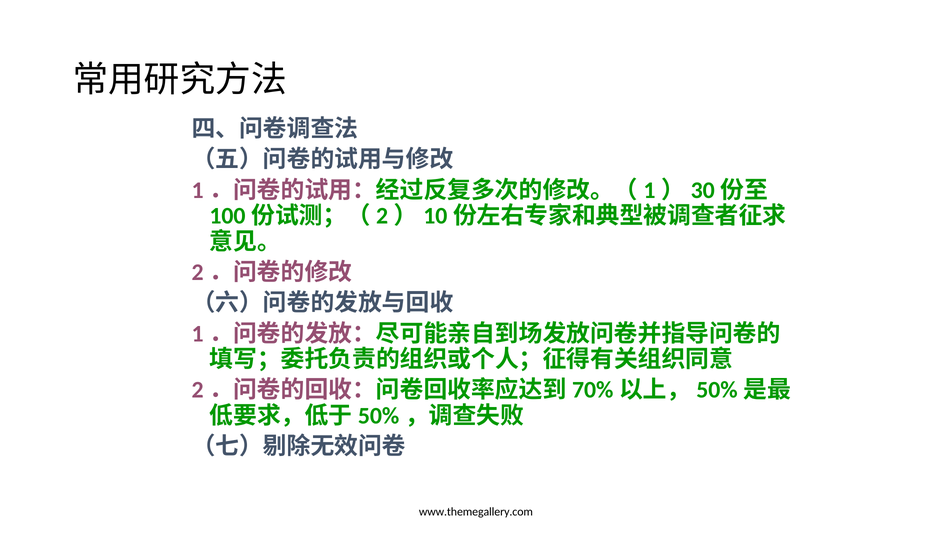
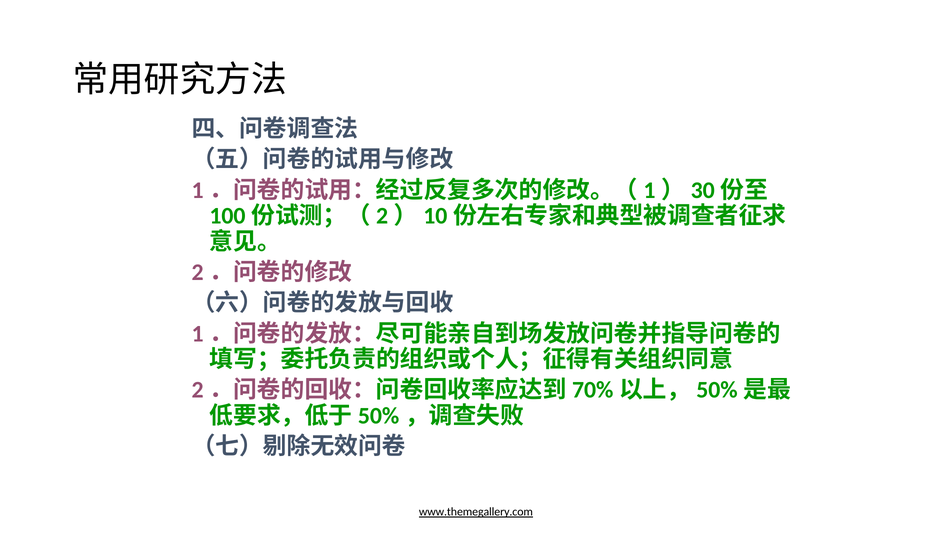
www.themegallery.com underline: none -> present (476, 511)
